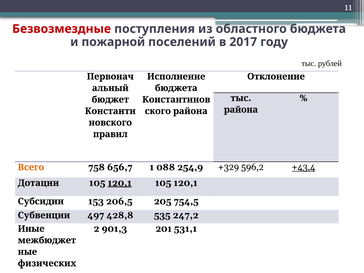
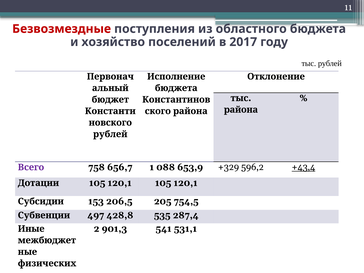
пожарной: пожарной -> хозяйство (113, 42)
правил: правил -> рублей (110, 134)
Всего colour: orange -> purple (31, 167)
254,9: 254,9 -> 653,9 (190, 167)
120,1 underline: present -> none (120, 183)
247,2: 247,2 -> 287,4 (186, 215)
201: 201 -> 541 (164, 229)
